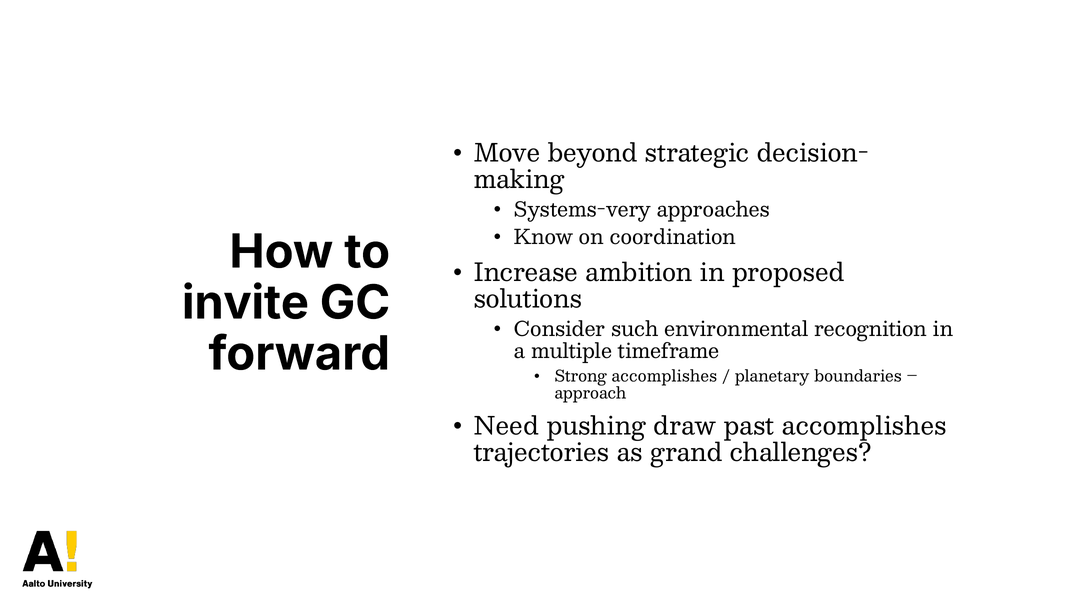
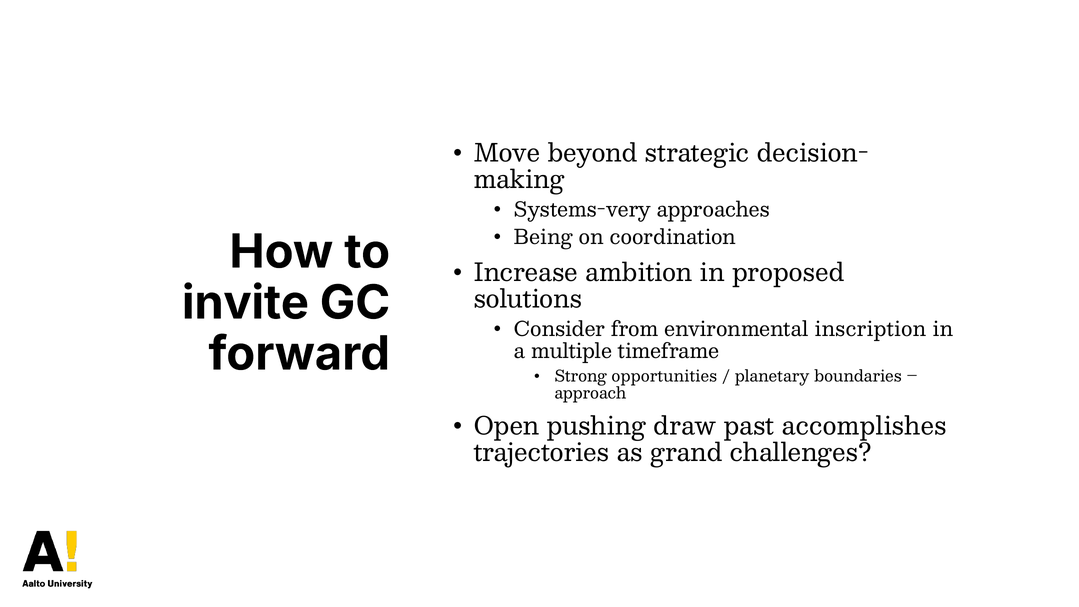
Know: Know -> Being (543, 237)
such: such -> from (635, 329)
recognition: recognition -> inscription (871, 329)
Strong accomplishes: accomplishes -> opportunities (664, 376)
Need: Need -> Open (507, 427)
